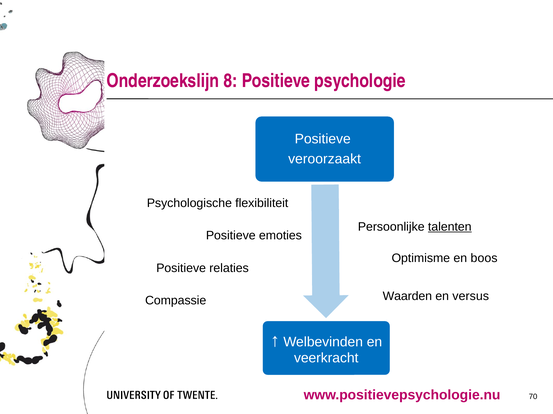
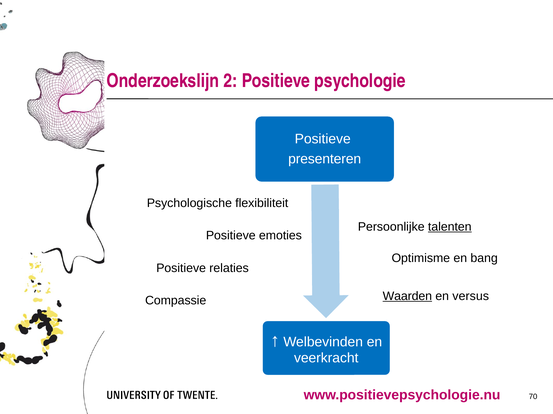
8: 8 -> 2 (230, 81)
veroorzaakt: veroorzaakt -> presenteren (325, 159)
boos: boos -> bang (484, 259)
Waarden underline: none -> present (407, 297)
